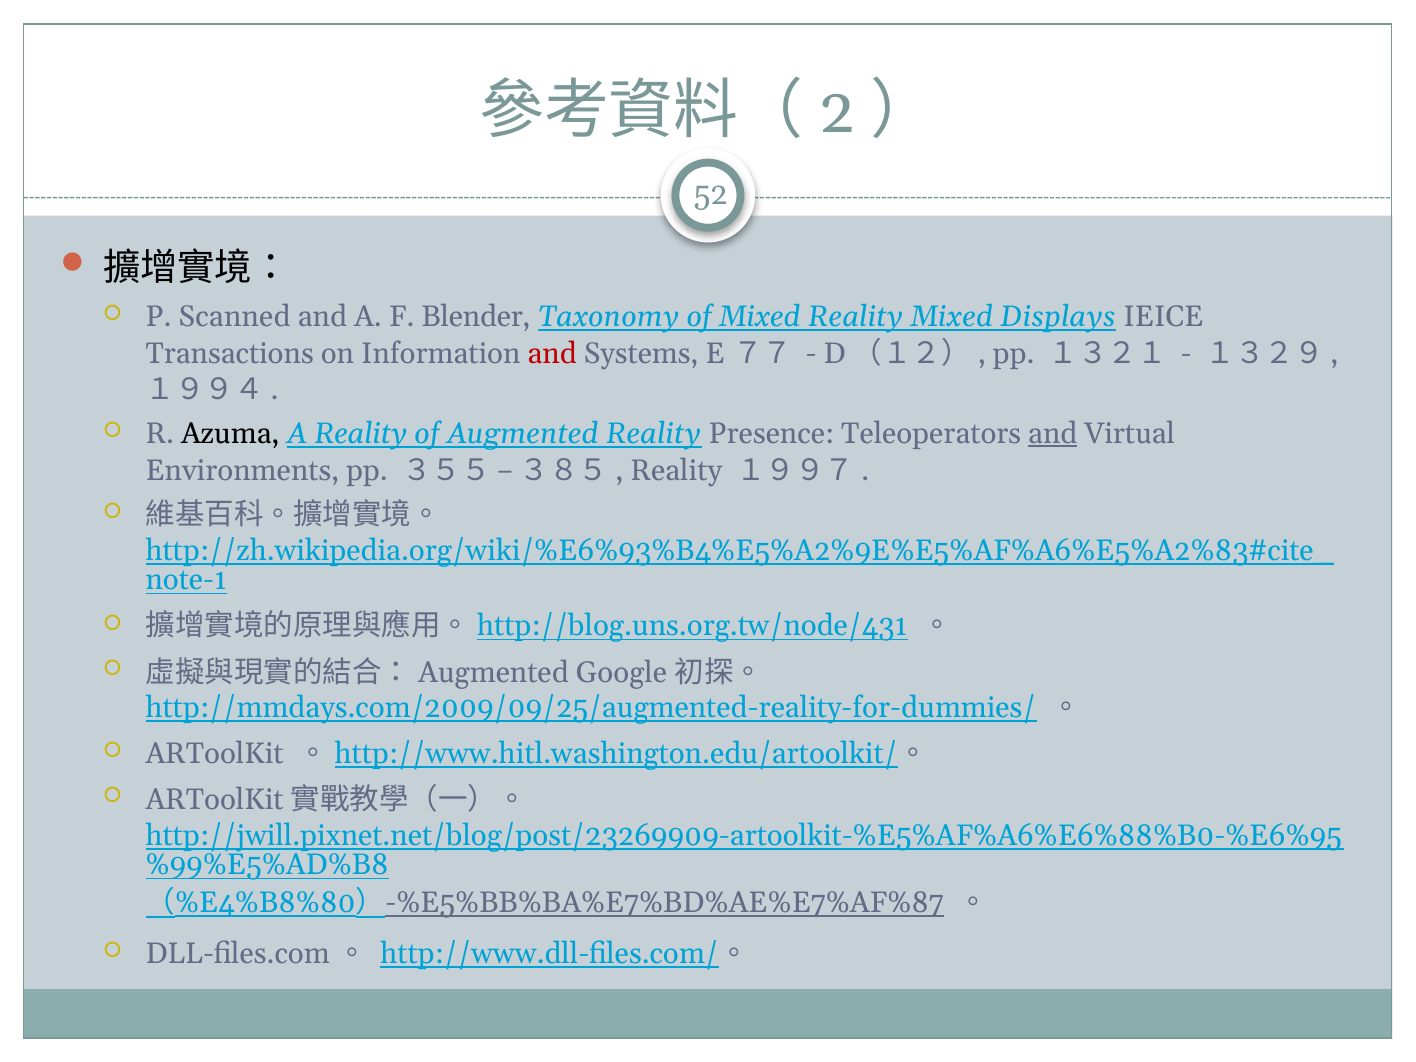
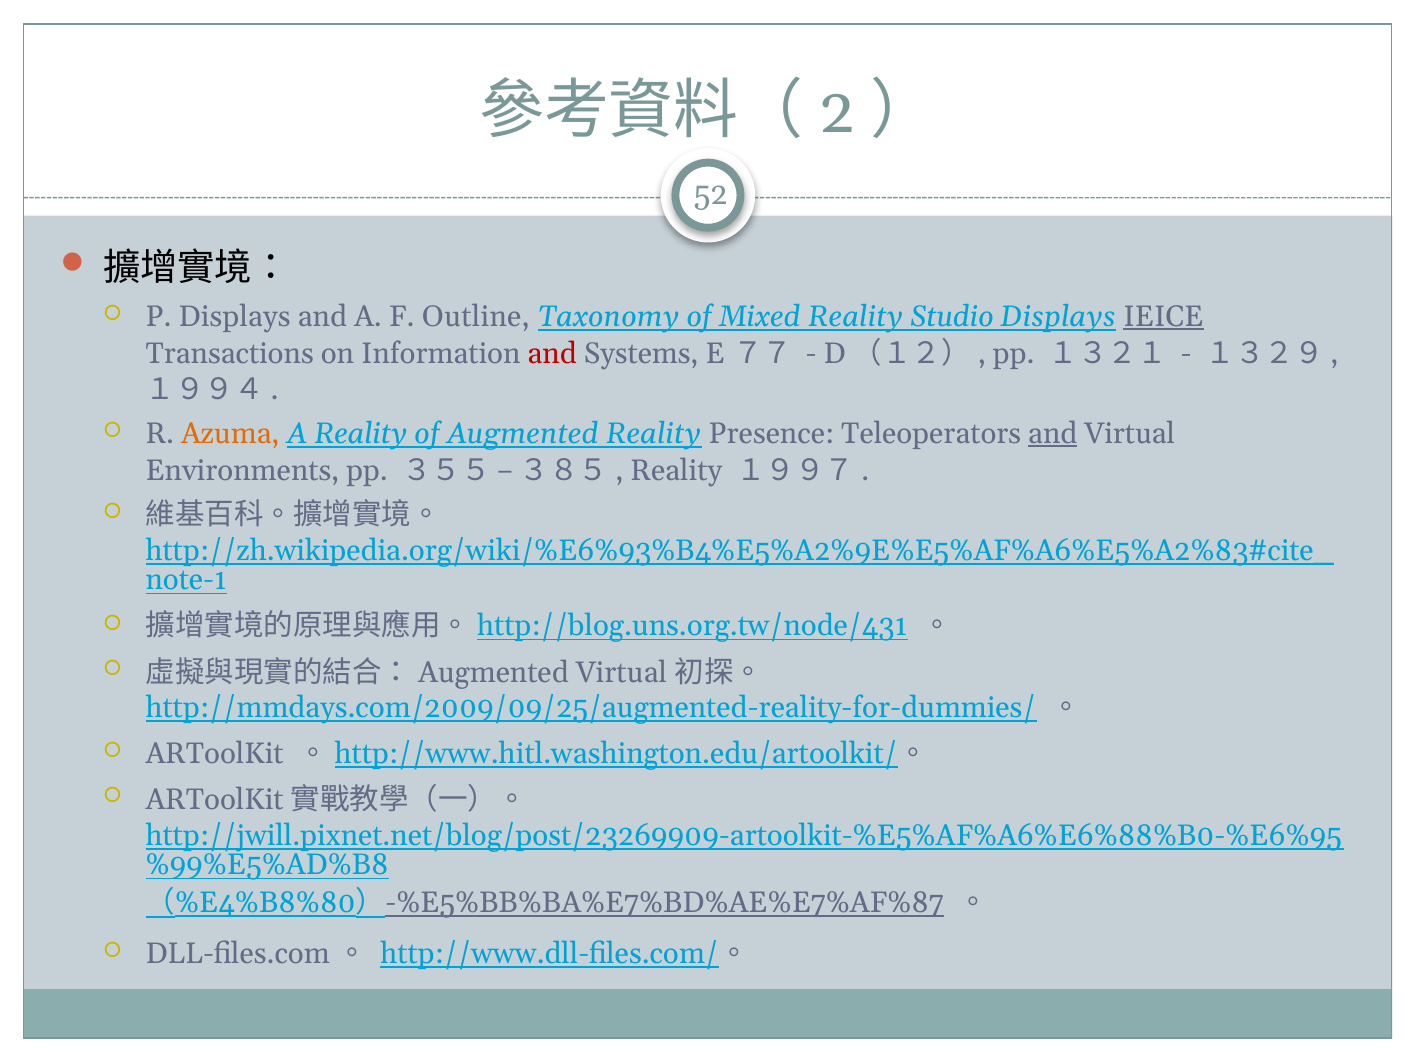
P Scanned: Scanned -> Displays (235, 317)
Blender: Blender -> Outline (476, 317)
Reality Mixed: Mixed -> Studio (952, 317)
IEICE underline: none -> present (1164, 317)
Azuma colour: black -> orange (230, 434)
Google: Google -> Virtual (621, 672)
